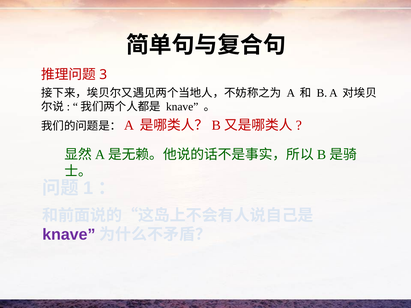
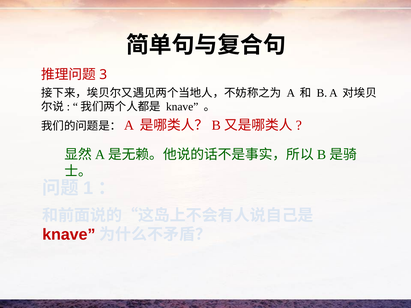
knave colour: purple -> red (69, 235)
